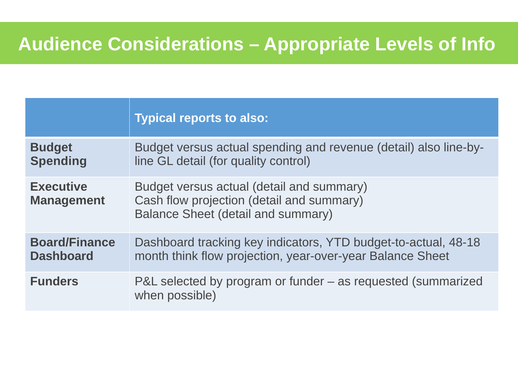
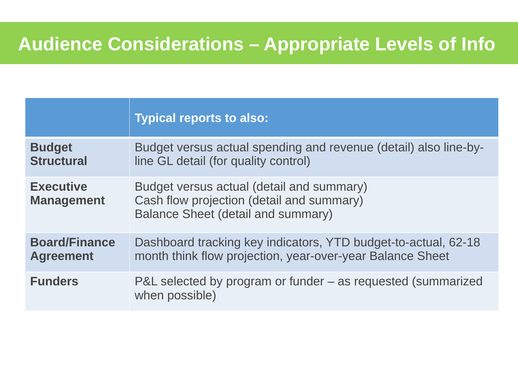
Spending: Spending -> Structural (59, 161)
48-18: 48-18 -> 62-18 (465, 242)
Dashboard: Dashboard -> Agreement (62, 256)
